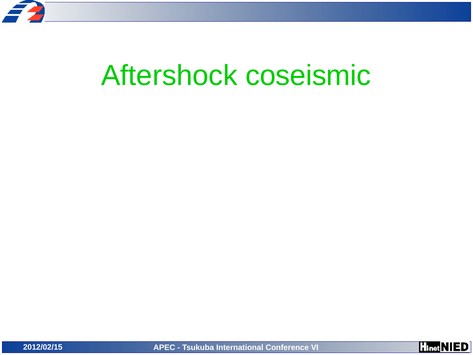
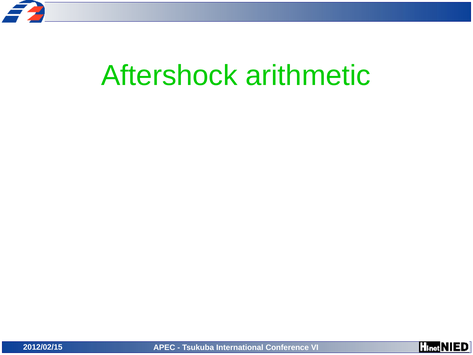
coseismic: coseismic -> arithmetic (308, 76)
